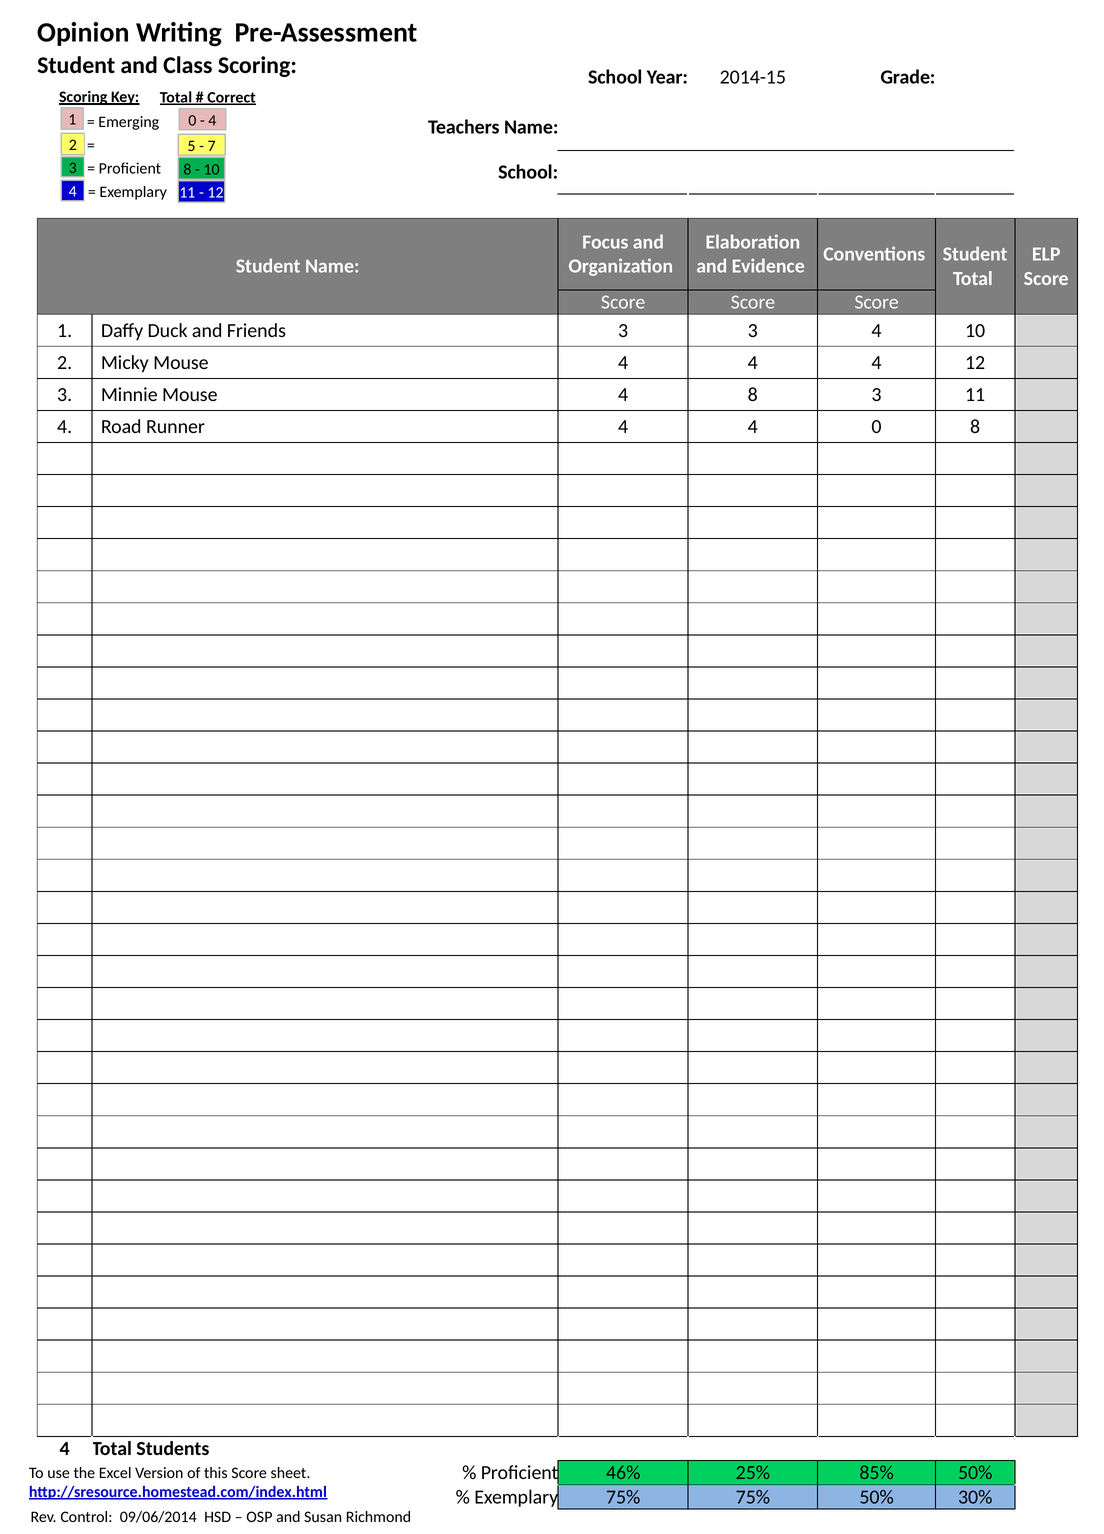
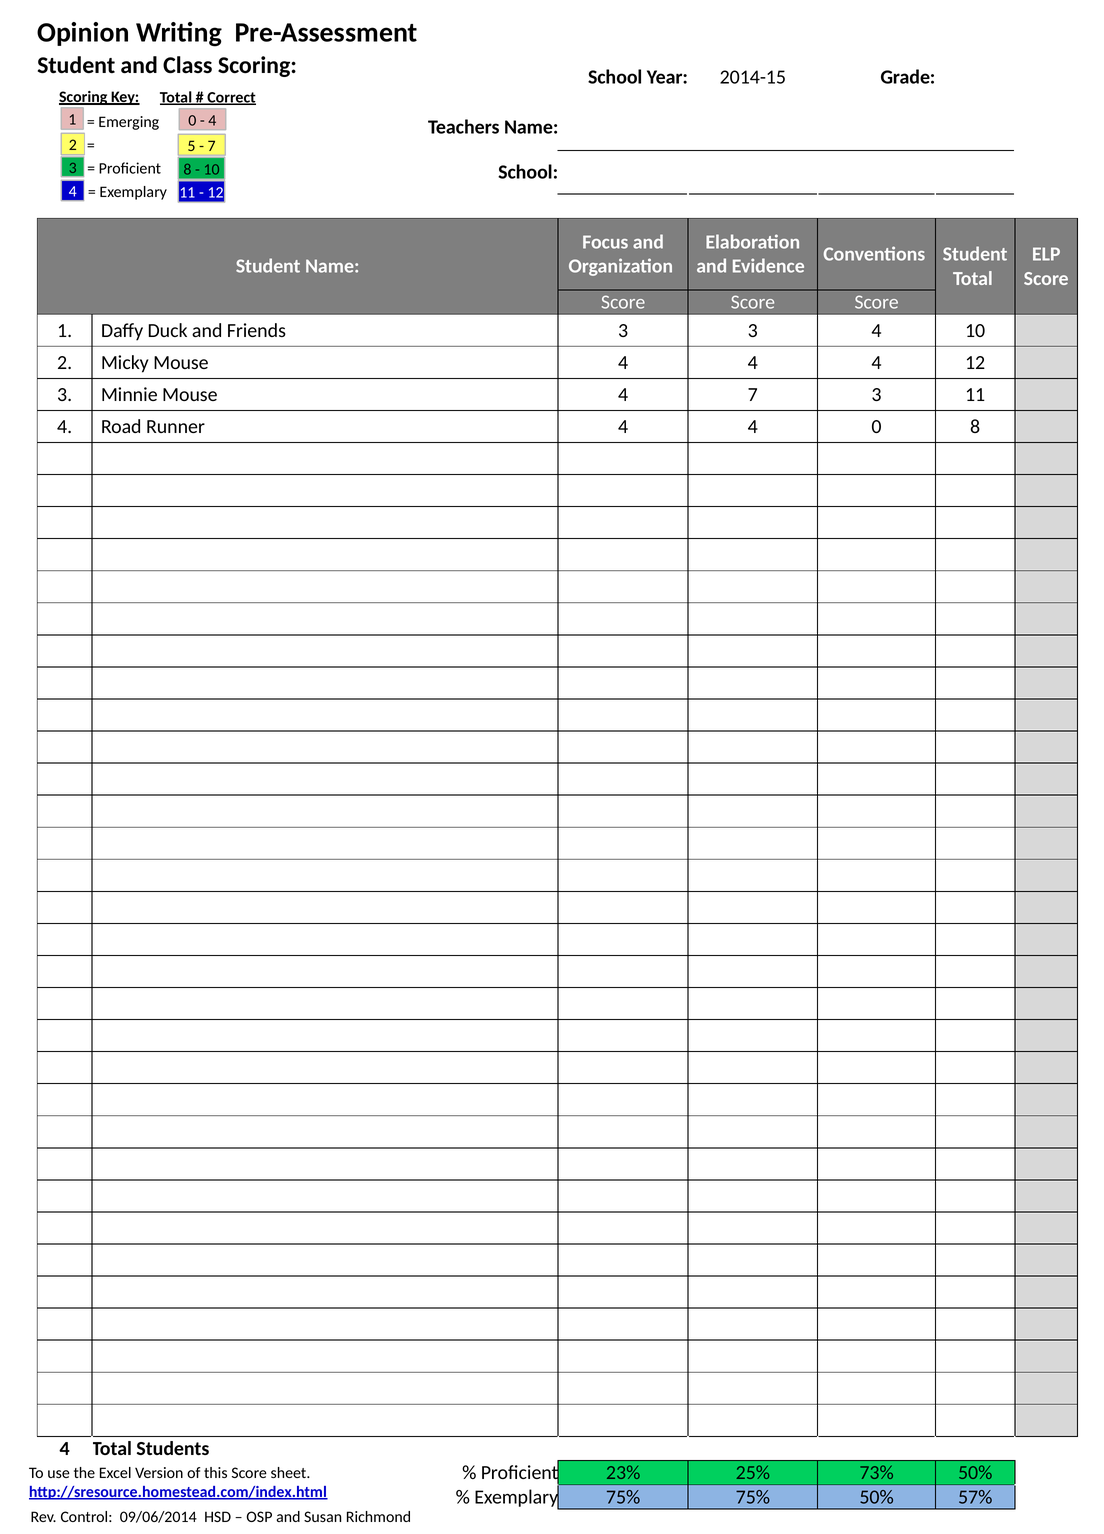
4 8: 8 -> 7 (753, 395)
46%: 46% -> 23% (623, 1473)
85%: 85% -> 73% (877, 1473)
30%: 30% -> 57% (975, 1497)
